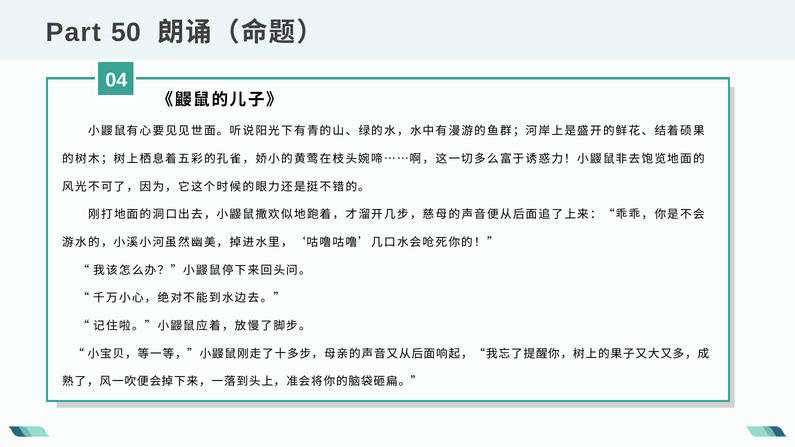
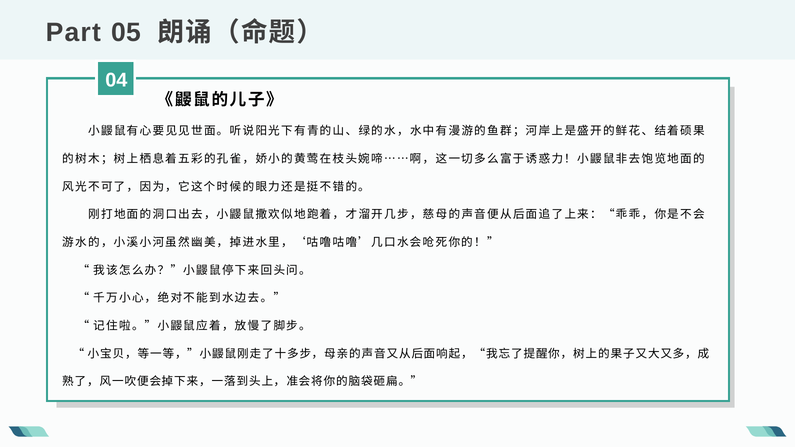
50: 50 -> 05 (126, 33)
